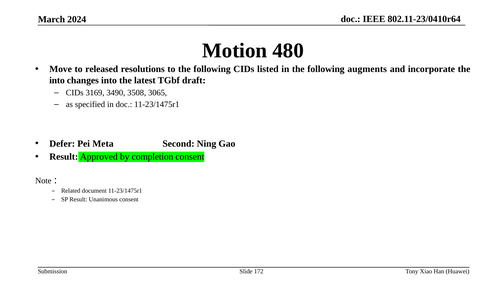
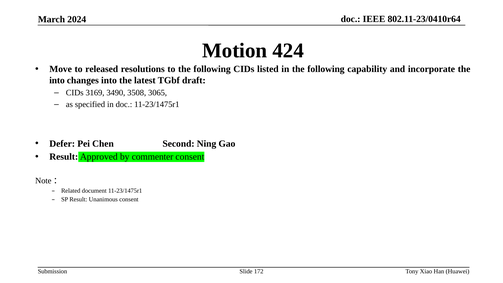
480: 480 -> 424 (288, 51)
augments: augments -> capability (367, 69)
Meta: Meta -> Chen (103, 144)
completion: completion -> commenter (153, 157)
